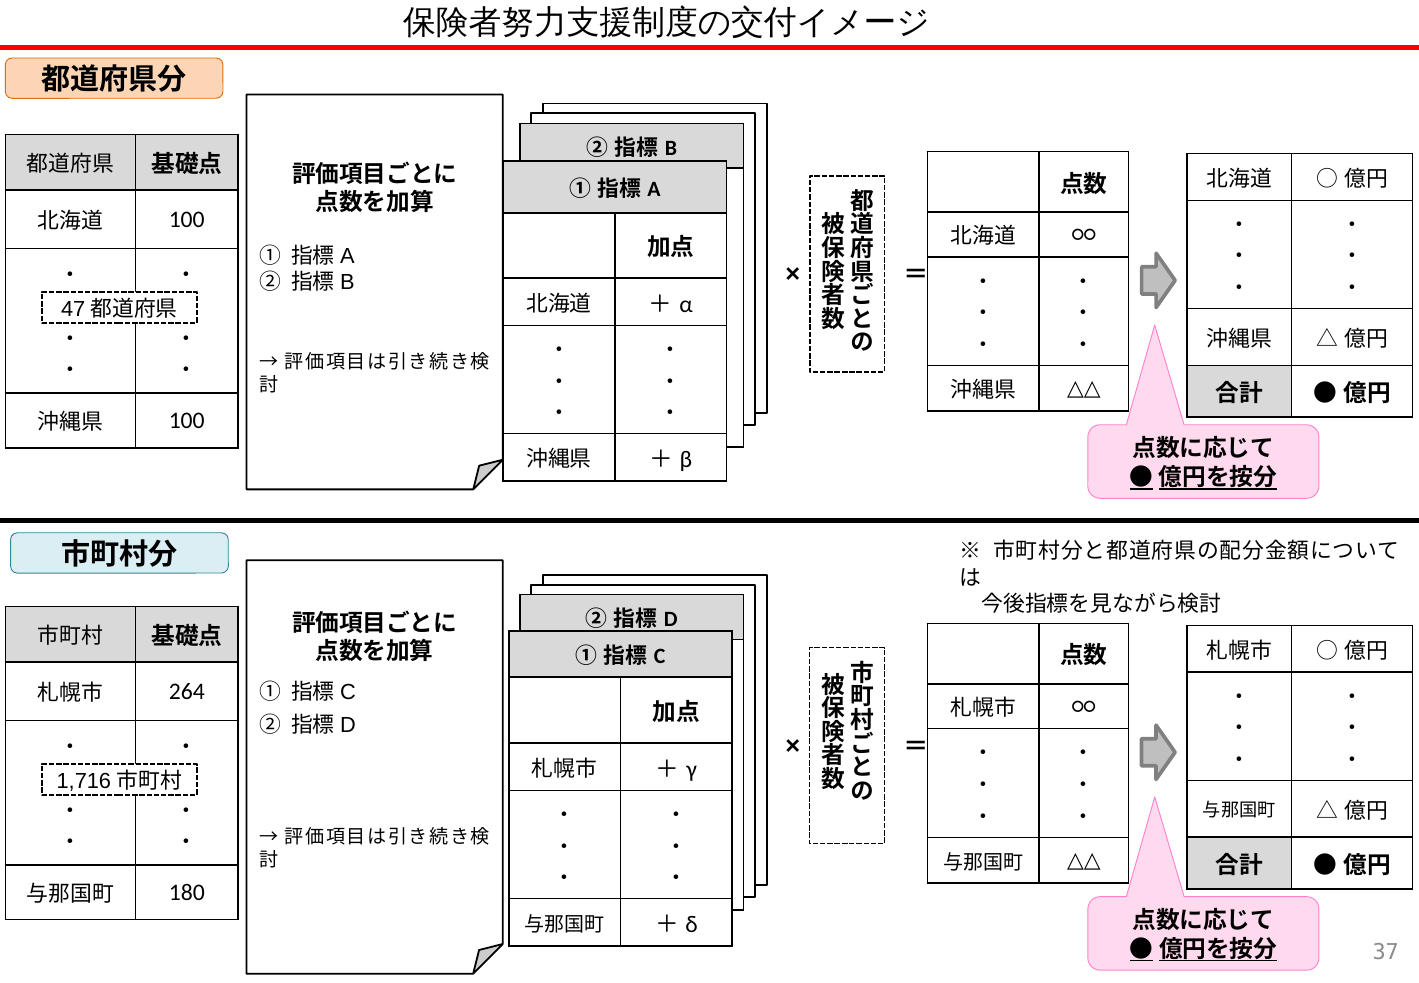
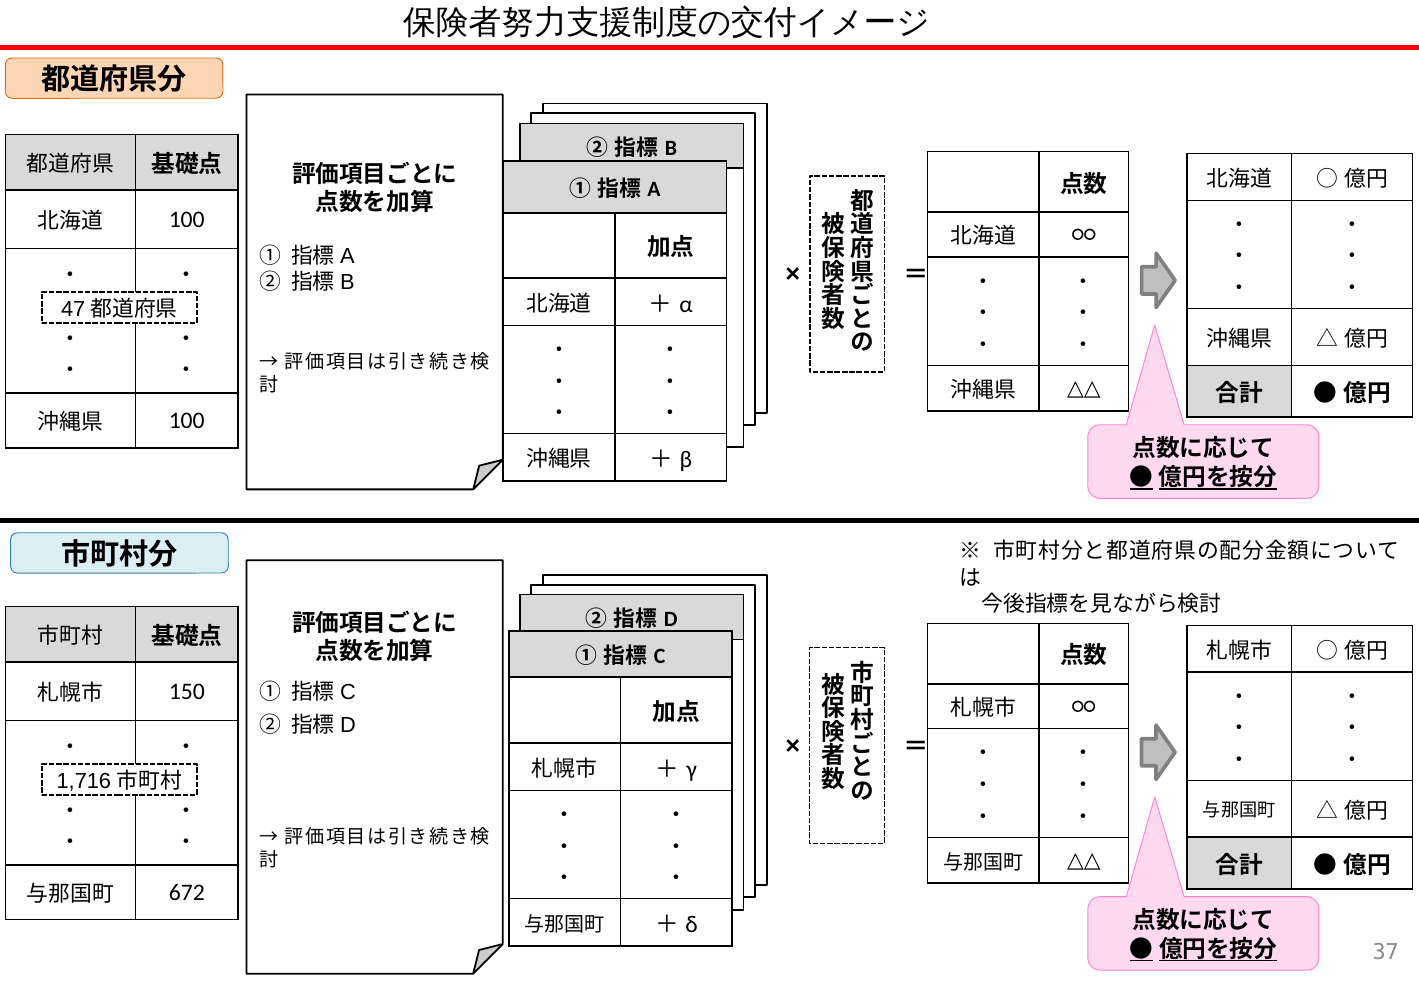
264: 264 -> 150 (187, 691)
180: 180 -> 672 (187, 892)
